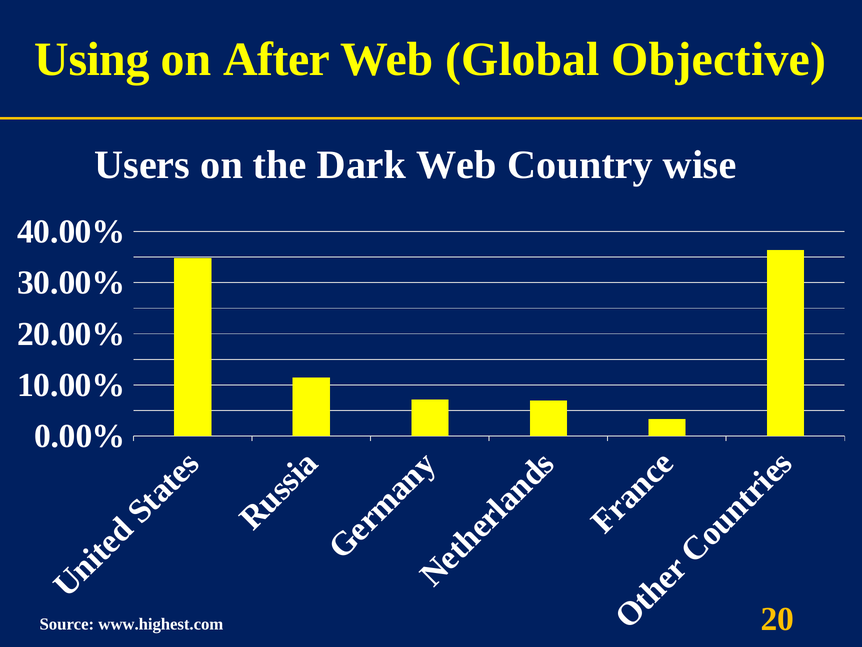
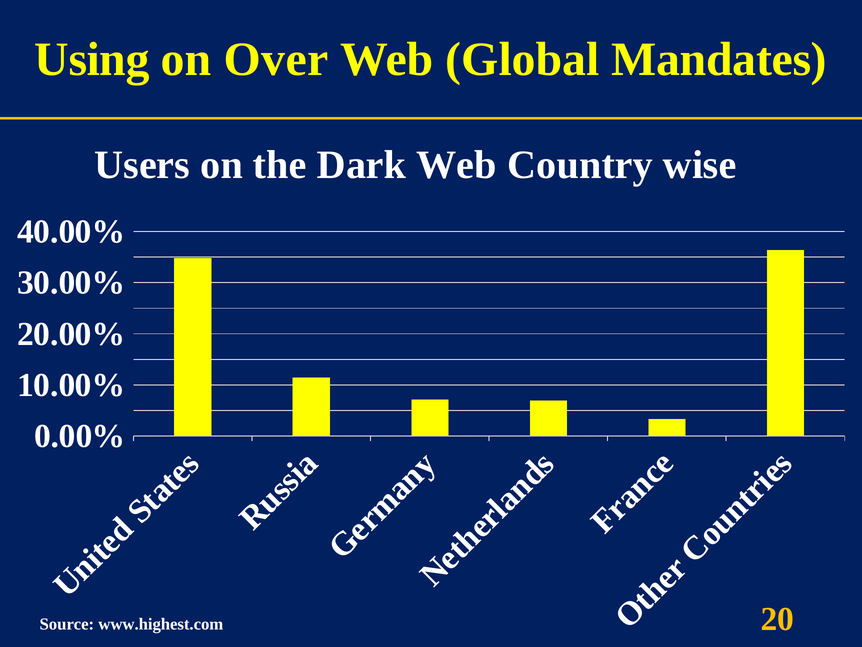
After: After -> Over (276, 59)
Objective: Objective -> Mandates (719, 59)
